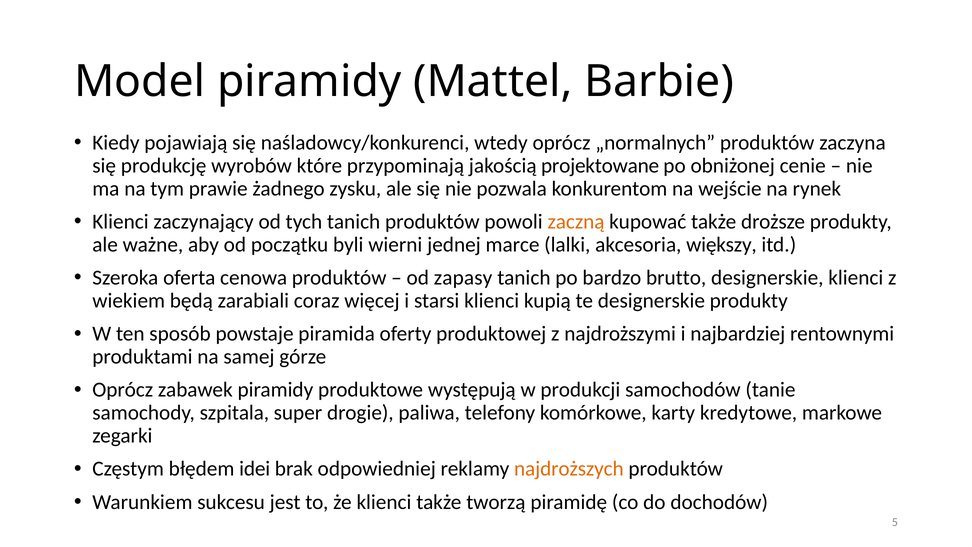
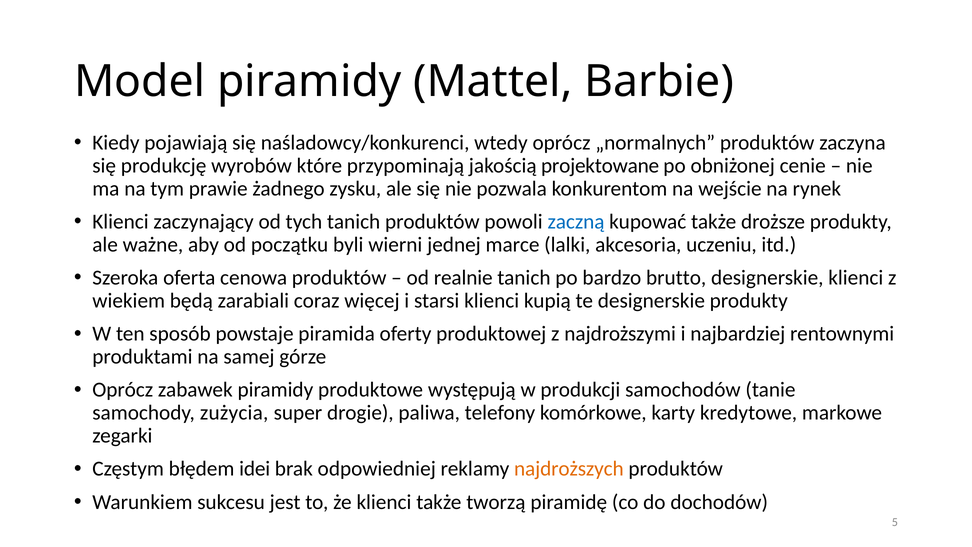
zaczną colour: orange -> blue (576, 222)
większy: większy -> uczeniu (721, 245)
zapasy: zapasy -> realnie (463, 278)
szpitala: szpitala -> zużycia (234, 413)
